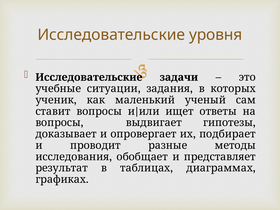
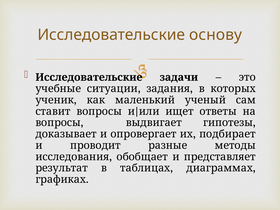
уровня: уровня -> основу (216, 35)
